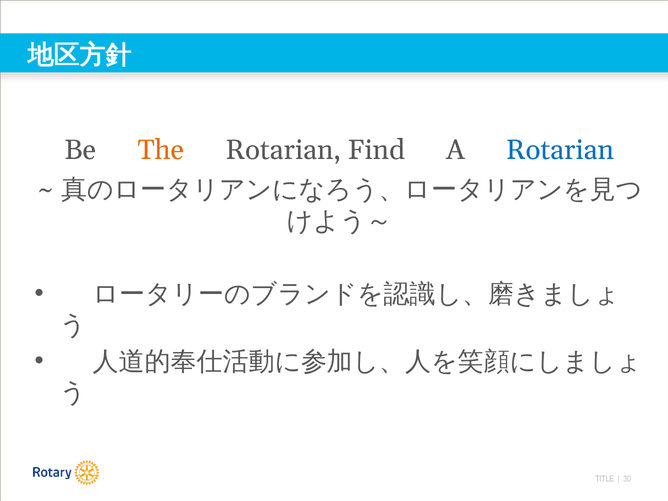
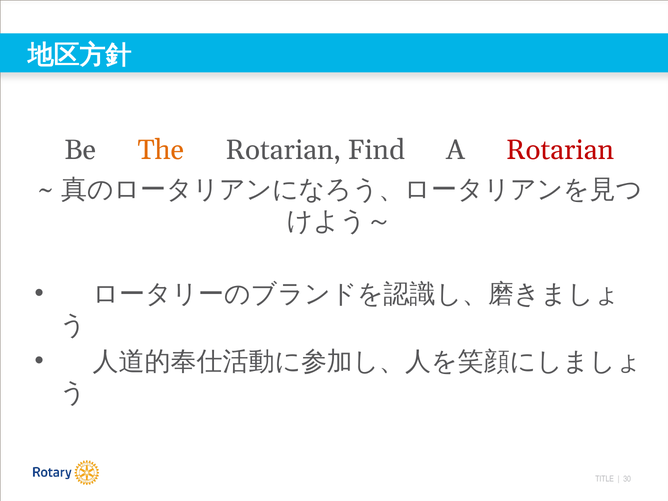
Rotarian colour: blue -> red (560, 150)
